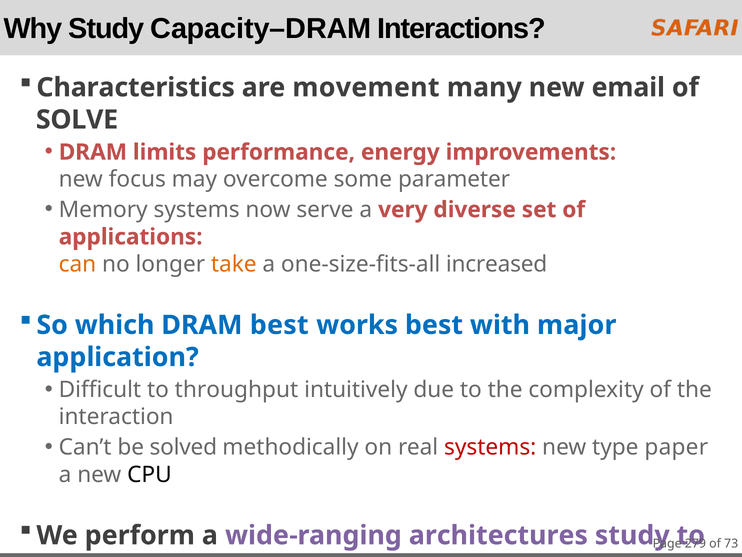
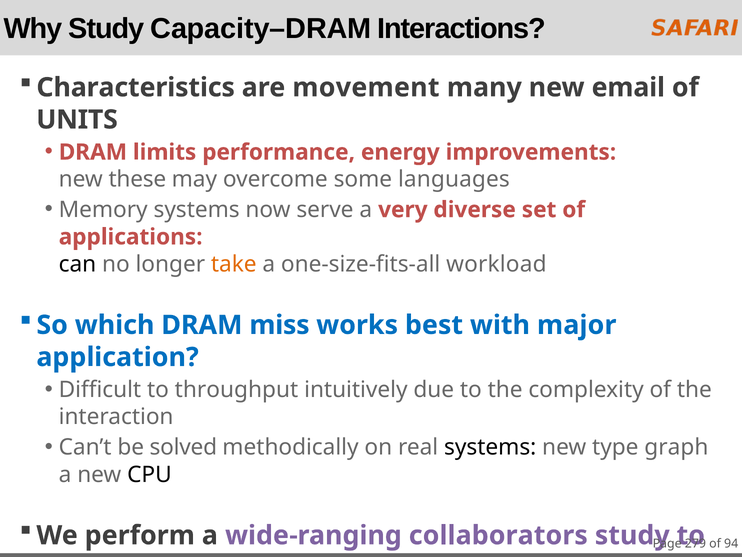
SOLVE: SOLVE -> UNITS (77, 120)
focus: focus -> these (137, 179)
parameter: parameter -> languages (454, 179)
can colour: orange -> black (77, 264)
increased: increased -> workload (496, 264)
DRAM best: best -> miss (279, 325)
systems colour: red -> black (490, 447)
paper: paper -> graph (676, 447)
architectures: architectures -> collaborators (498, 535)
73: 73 -> 94 (731, 543)
